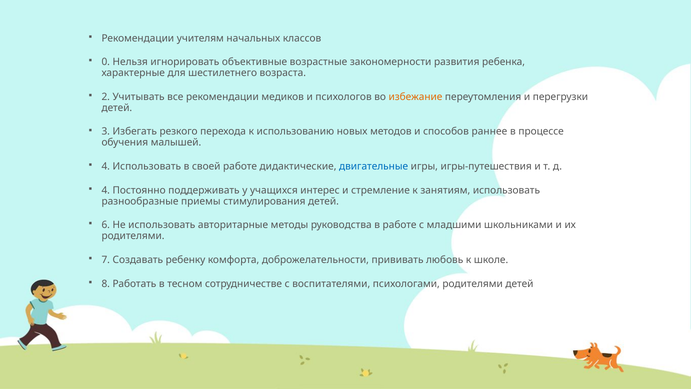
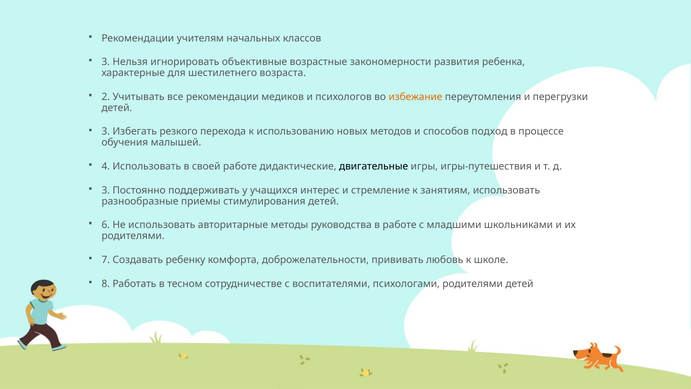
0: 0 -> 3 (106, 62)
раннее: раннее -> подход (489, 132)
двигательные colour: blue -> black (374, 166)
4: 4 -> 3 (106, 190)
